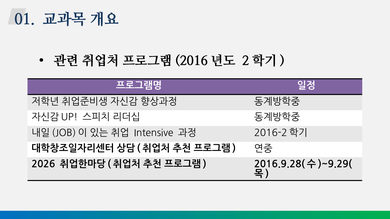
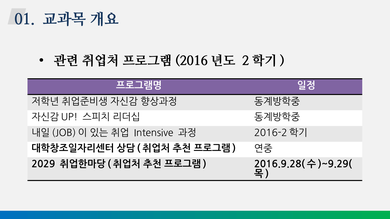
2026: 2026 -> 2029 (43, 165)
